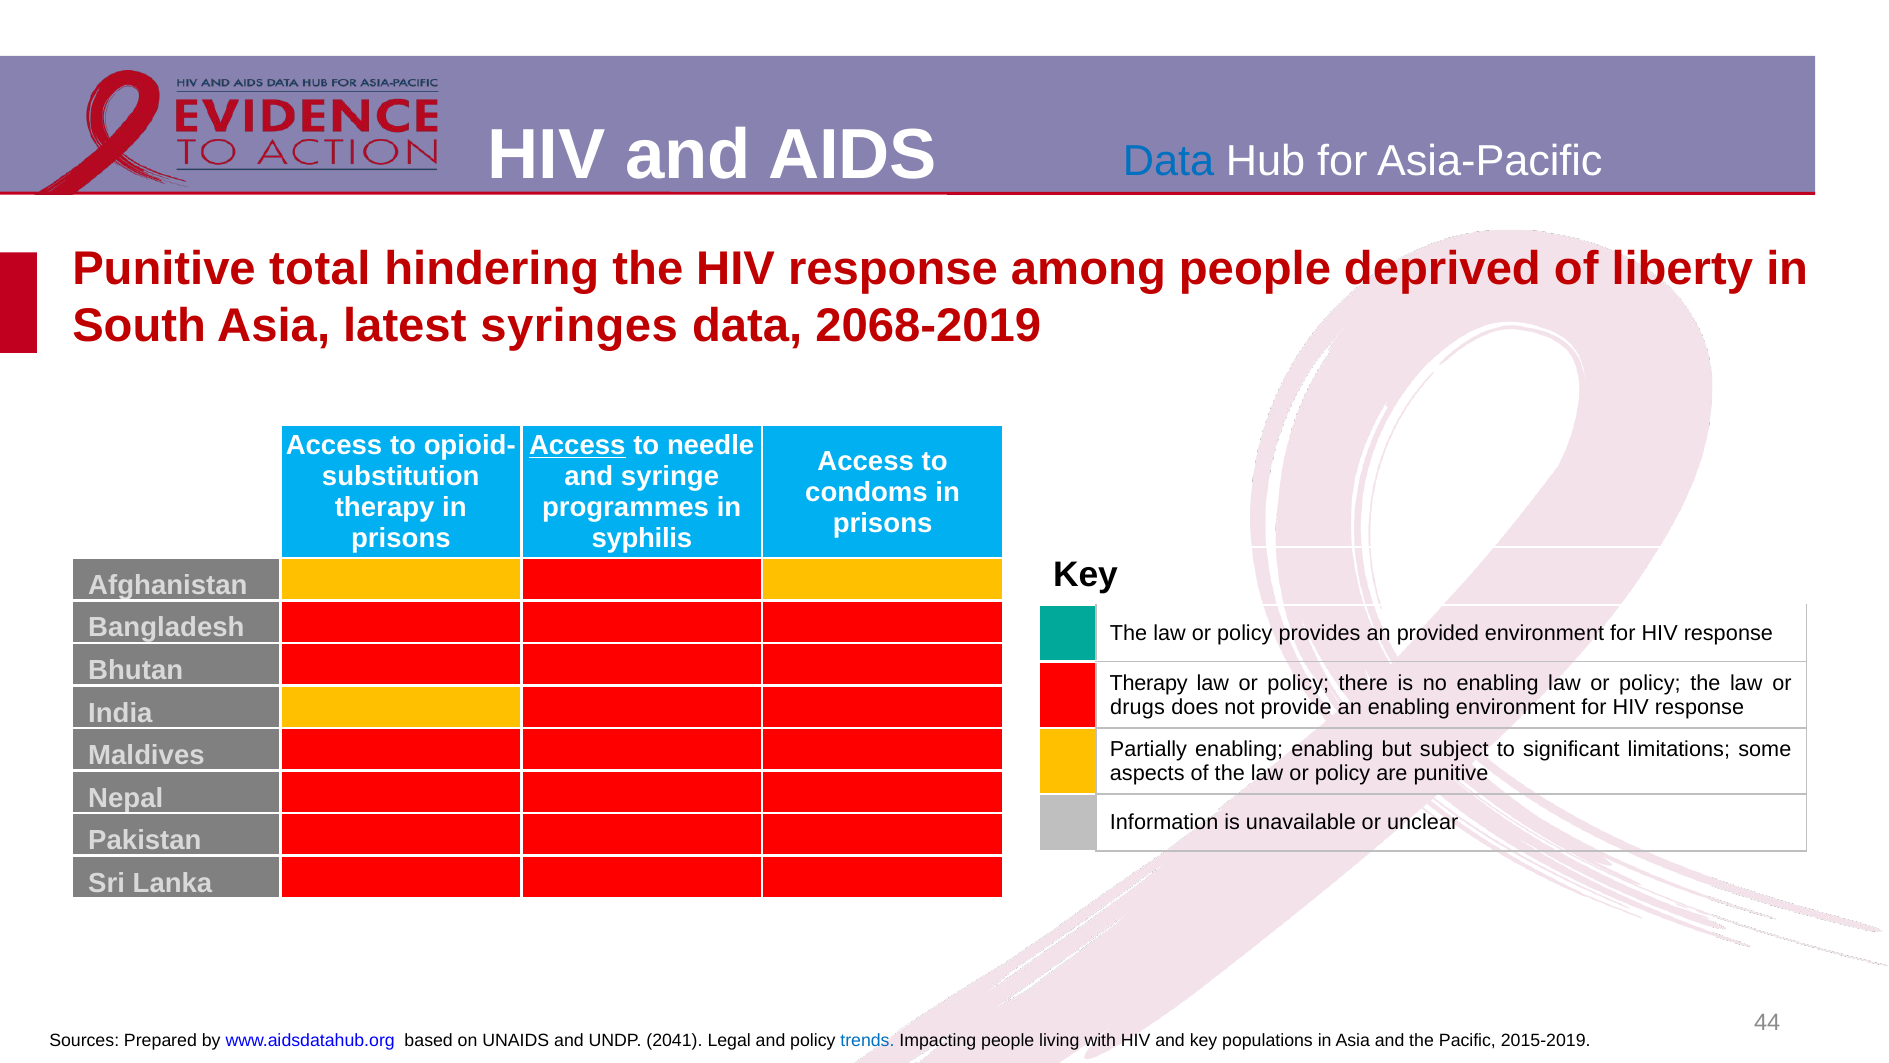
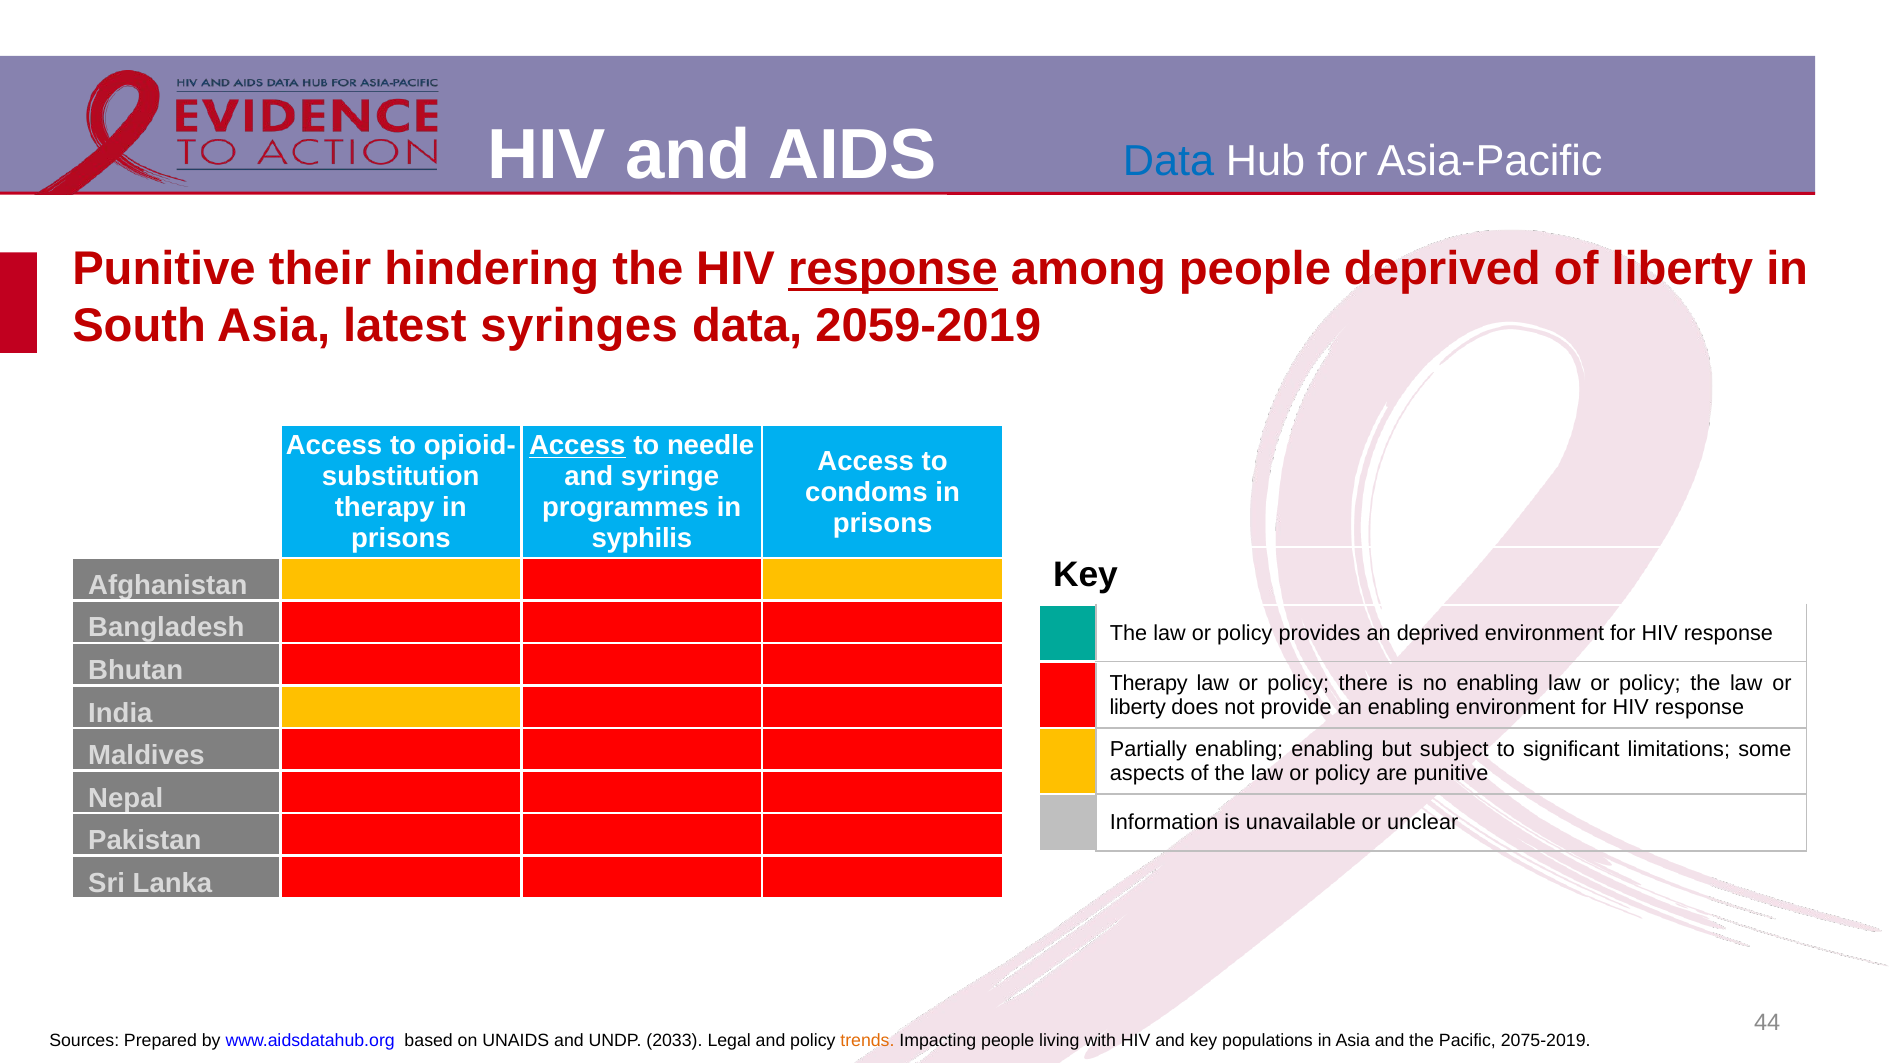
total: total -> their (320, 269)
response underline: none -> present (893, 269)
2068-2019: 2068-2019 -> 2059-2019 (928, 326)
an provided: provided -> deprived (1438, 633)
drugs: drugs -> liberty (1138, 707)
2041: 2041 -> 2033 (674, 1040)
trends colour: blue -> orange (867, 1040)
2015-2019: 2015-2019 -> 2075-2019 (1546, 1040)
